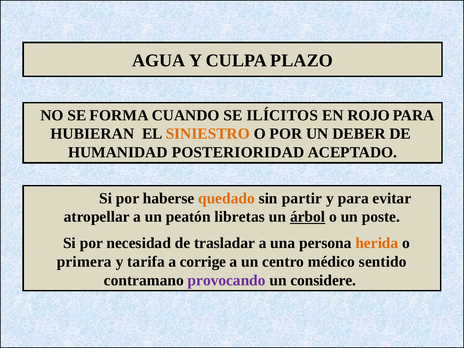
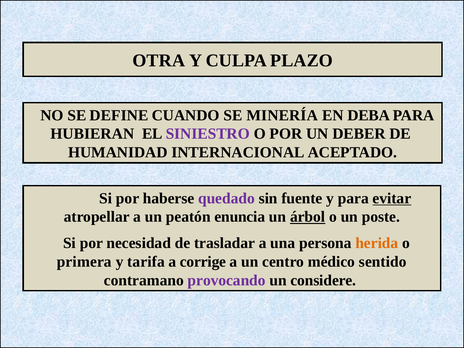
AGUA: AGUA -> OTRA (159, 61)
FORMA: FORMA -> DEFINE (119, 115)
ILÍCITOS: ILÍCITOS -> MINERÍA (282, 115)
ROJO: ROJO -> DEBA (369, 115)
SINIESTRO colour: orange -> purple (208, 134)
POSTERIORIDAD: POSTERIORIDAD -> INTERNACIONAL (238, 152)
quedado colour: orange -> purple (226, 198)
partir: partir -> fuente (302, 198)
evitar underline: none -> present (392, 198)
libretas: libretas -> enuncia (240, 217)
